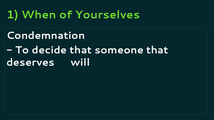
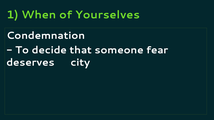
someone that: that -> fear (157, 50)
will: will -> city (80, 63)
